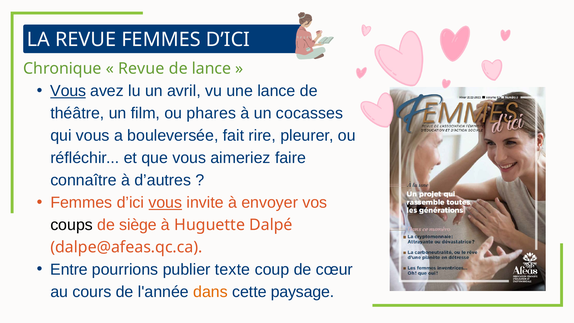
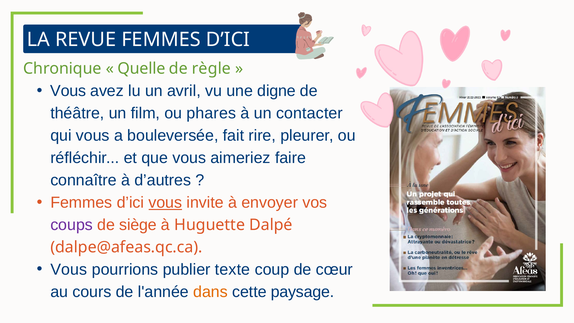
Revue: Revue -> Quelle (141, 69)
de lance: lance -> règle (211, 69)
Vous underline: present -> none (68, 91)
une lance: lance -> digne (277, 91)
cocasses: cocasses -> contacter (310, 113)
coups colour: black -> purple (72, 225)
Entre: Entre -> Vous (69, 270)
